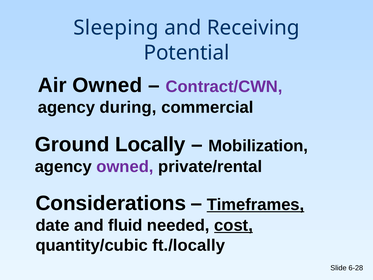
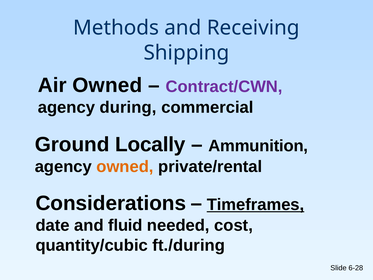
Sleeping: Sleeping -> Methods (116, 28)
Potential: Potential -> Shipping (187, 53)
Mobilization: Mobilization -> Ammunition (258, 146)
owned colour: purple -> orange (125, 166)
cost underline: present -> none (234, 225)
ft./locally: ft./locally -> ft./during (189, 245)
